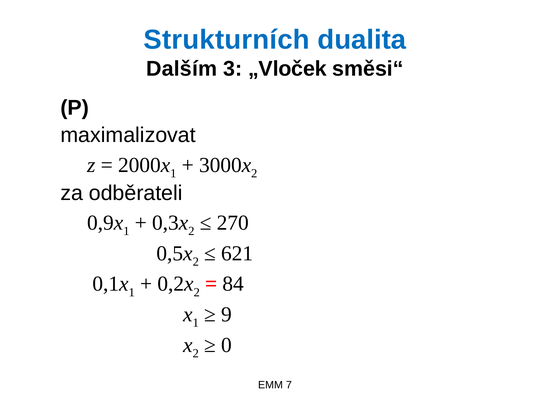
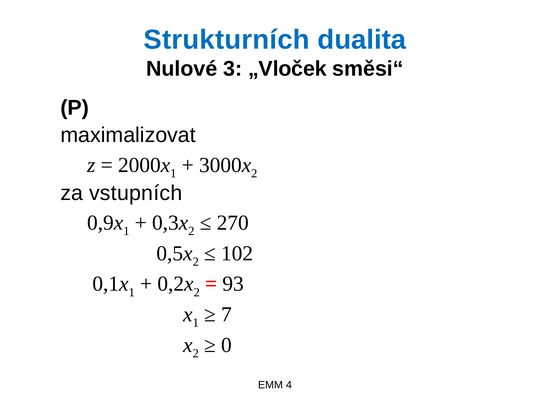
Dalším: Dalším -> Nulové (182, 69)
odběrateli: odběrateli -> vstupních (136, 193)
621: 621 -> 102 (237, 254)
84: 84 -> 93 (233, 284)
9: 9 -> 7 (227, 315)
7: 7 -> 4 (289, 386)
